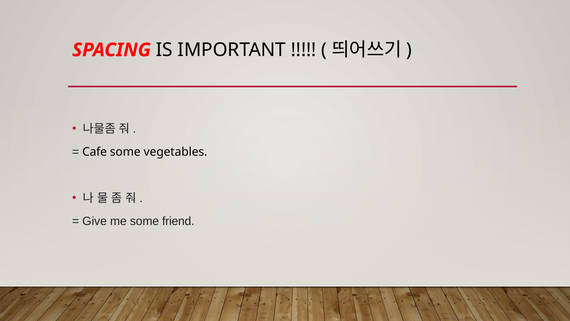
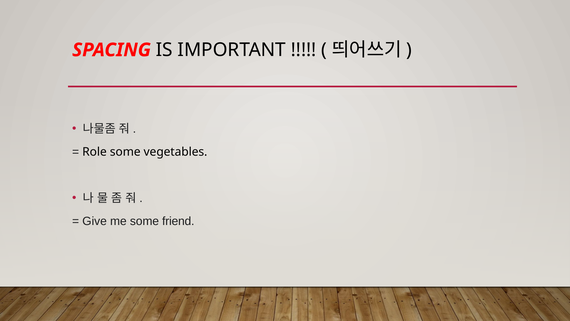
Cafe: Cafe -> Role (95, 152)
